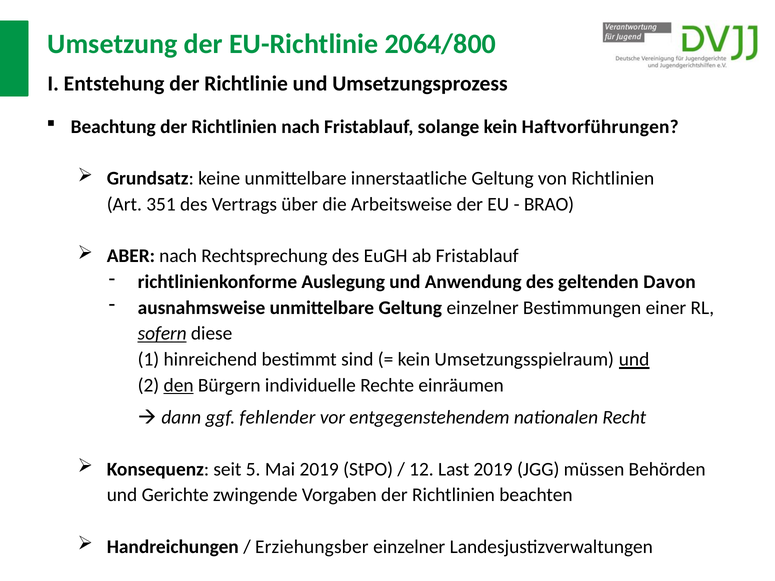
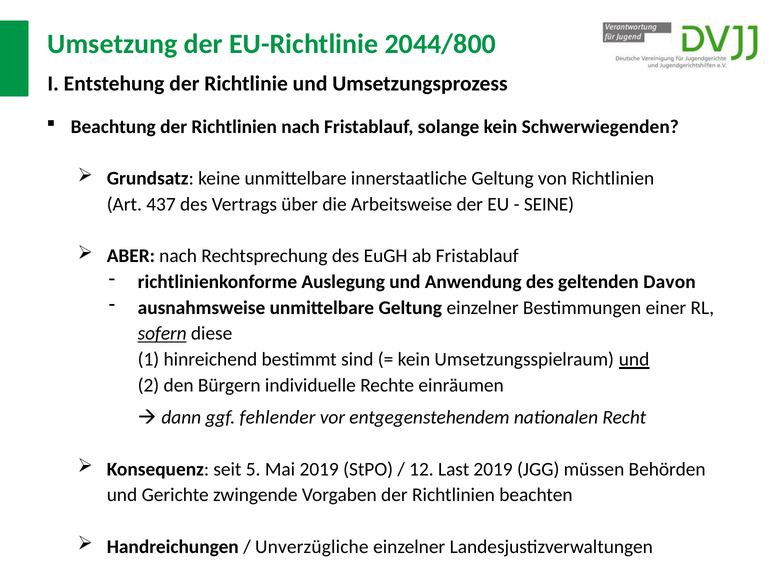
2064/800: 2064/800 -> 2044/800 (440, 44)
Haftvorführungen: Haftvorführungen -> Schwerwiegenden (600, 127)
351: 351 -> 437 (161, 205)
BRAO: BRAO -> SEINE (549, 205)
den underline: present -> none (179, 385)
Erziehungsber: Erziehungsber -> Unverzügliche (312, 547)
